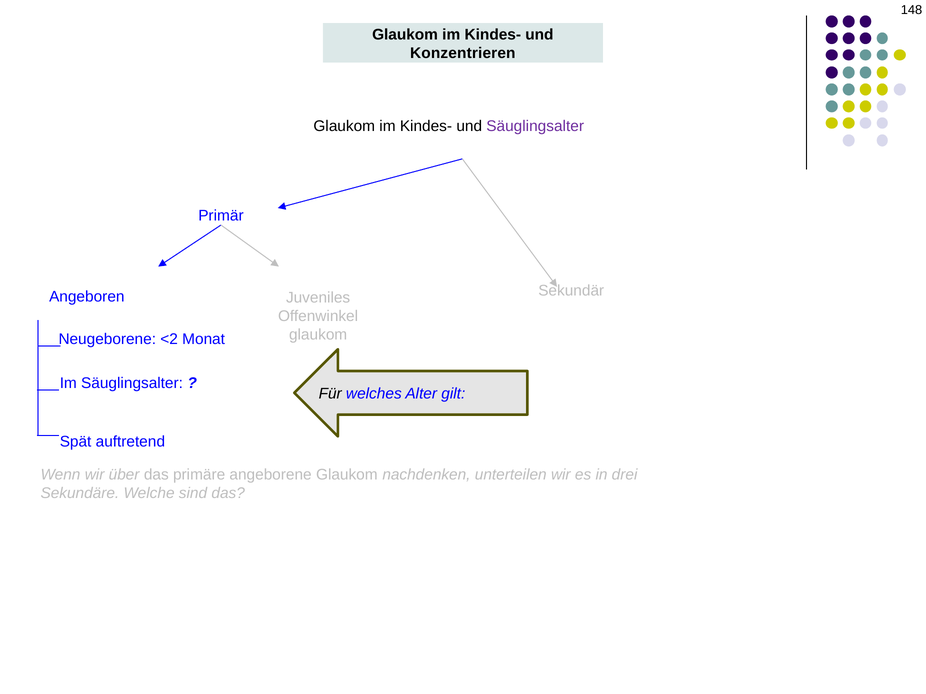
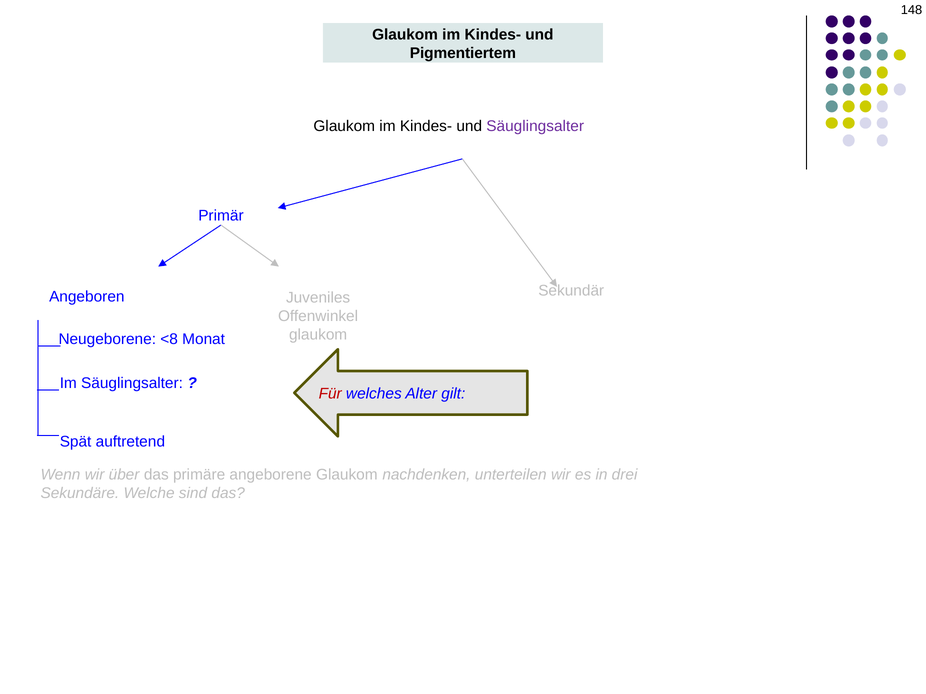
Konzentrieren: Konzentrieren -> Pigmentiertem (463, 53)
<2: <2 -> <8 (169, 340)
Für colour: black -> red (330, 394)
